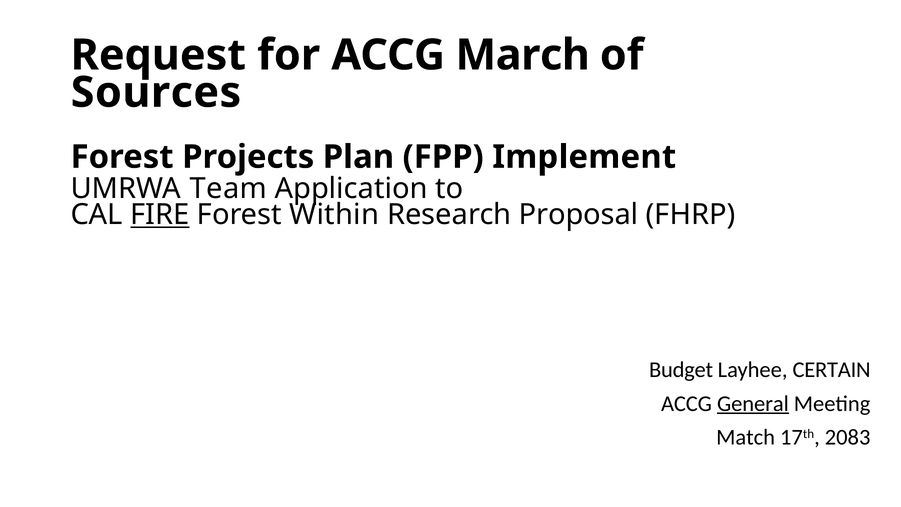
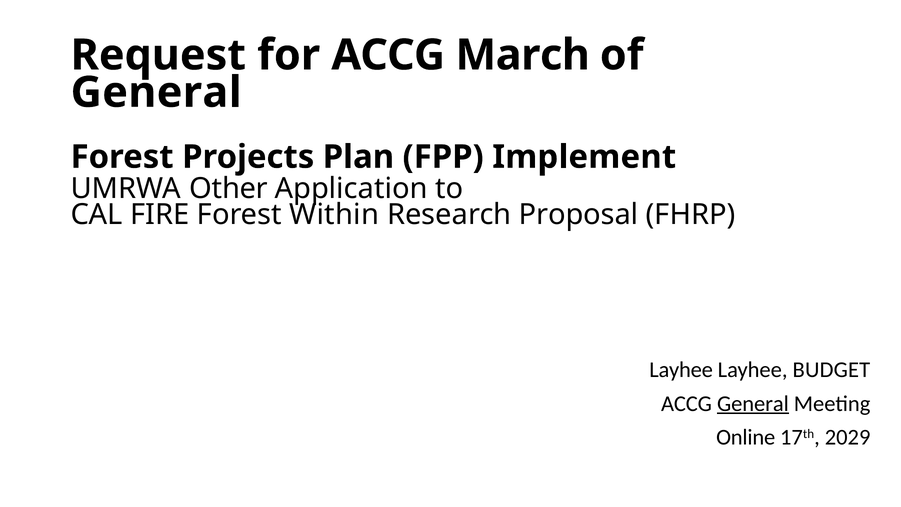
Sources: Sources -> General (156, 92)
Team: Team -> Other (229, 188)
FIRE underline: present -> none (160, 215)
Budget: Budget -> Layhee (681, 370)
CERTAIN: CERTAIN -> BUDGET (831, 370)
Match: Match -> Online (746, 437)
2083: 2083 -> 2029 (848, 437)
